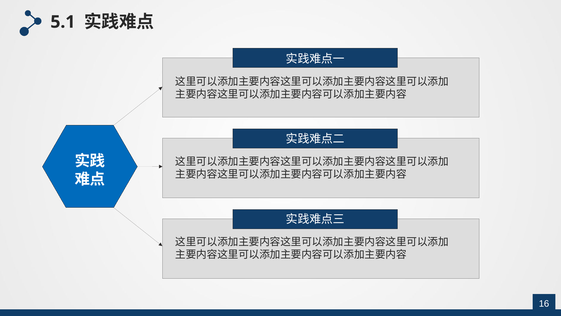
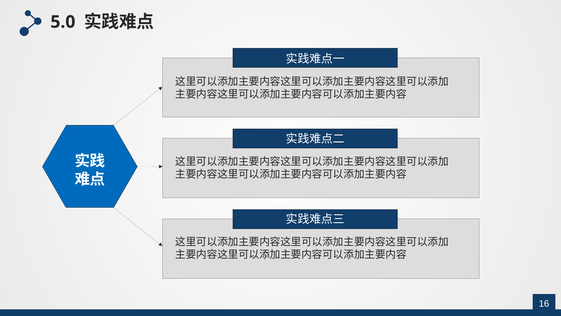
5.1: 5.1 -> 5.0 (63, 22)
